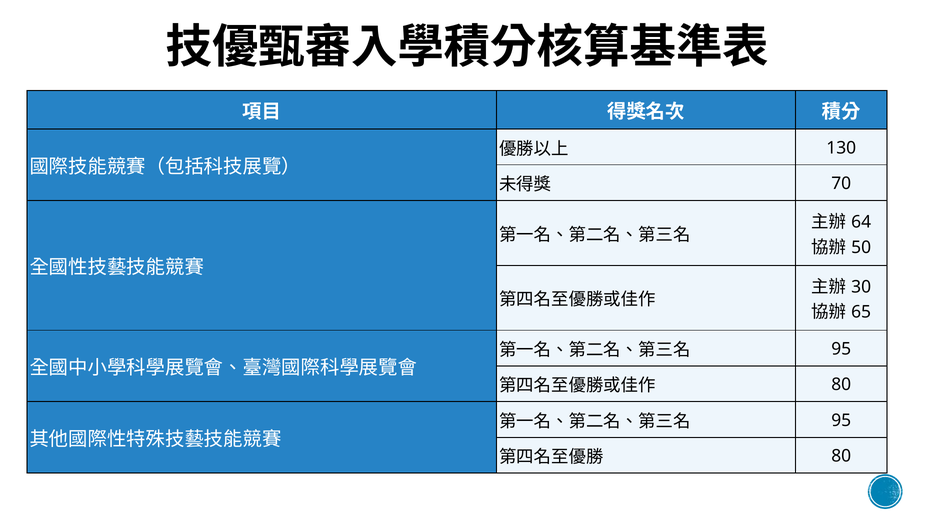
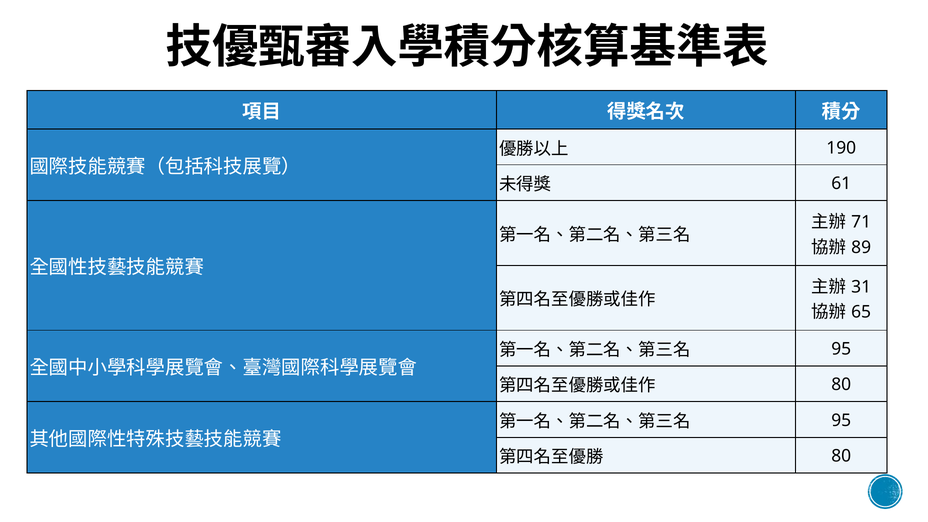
130: 130 -> 190 (841, 148)
70: 70 -> 61 (841, 184)
64: 64 -> 71 (861, 222)
50: 50 -> 89 (861, 247)
30: 30 -> 31 (861, 287)
